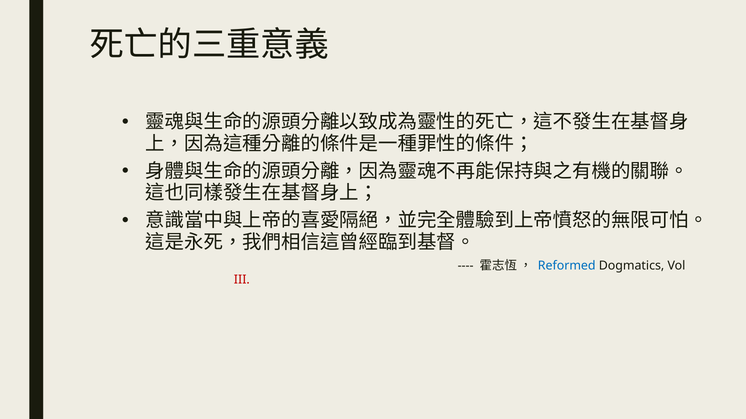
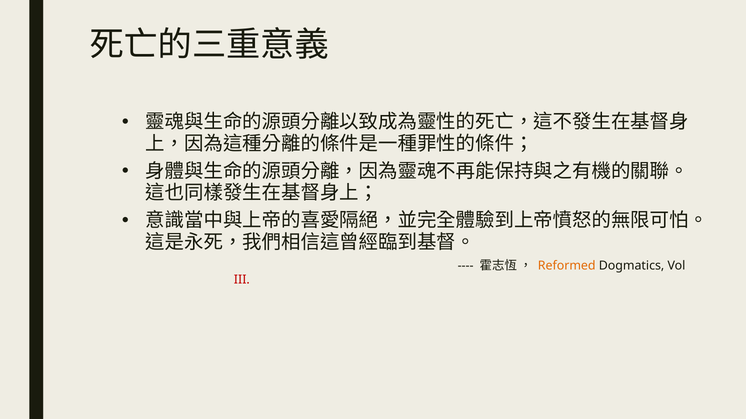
Reformed colour: blue -> orange (567, 266)
